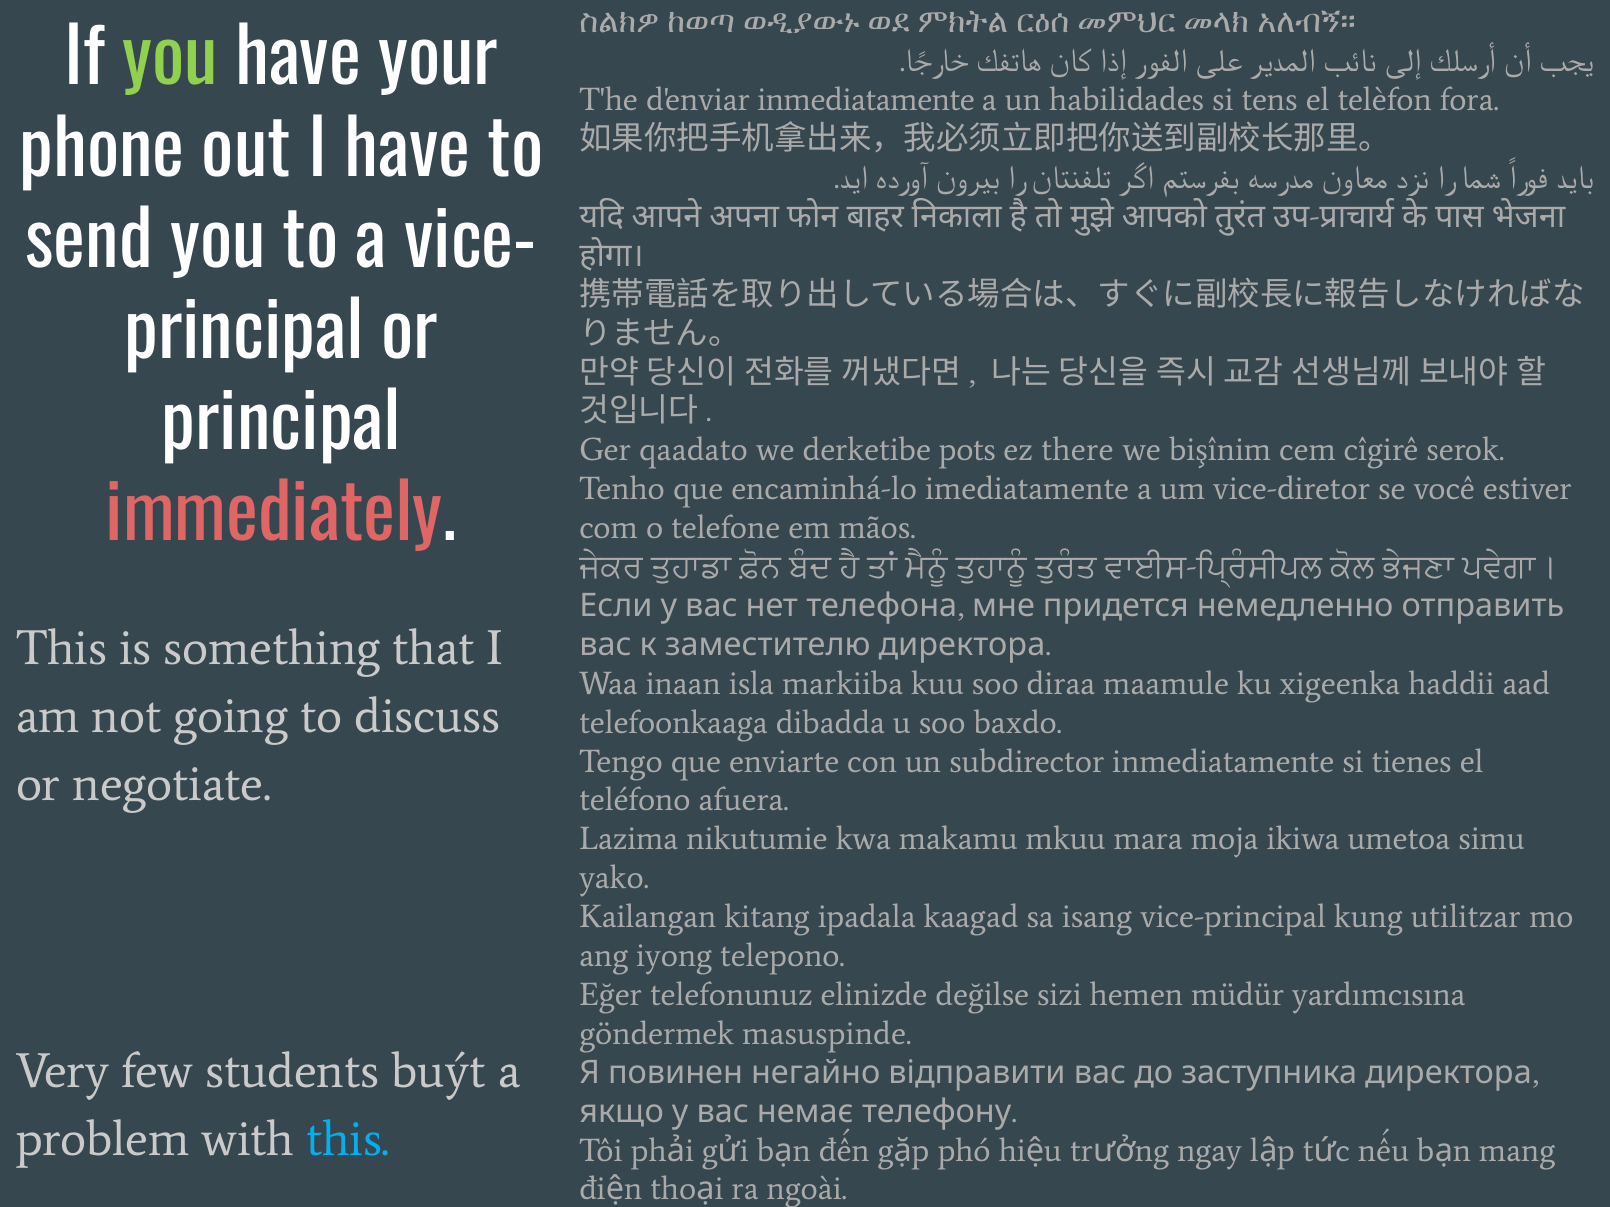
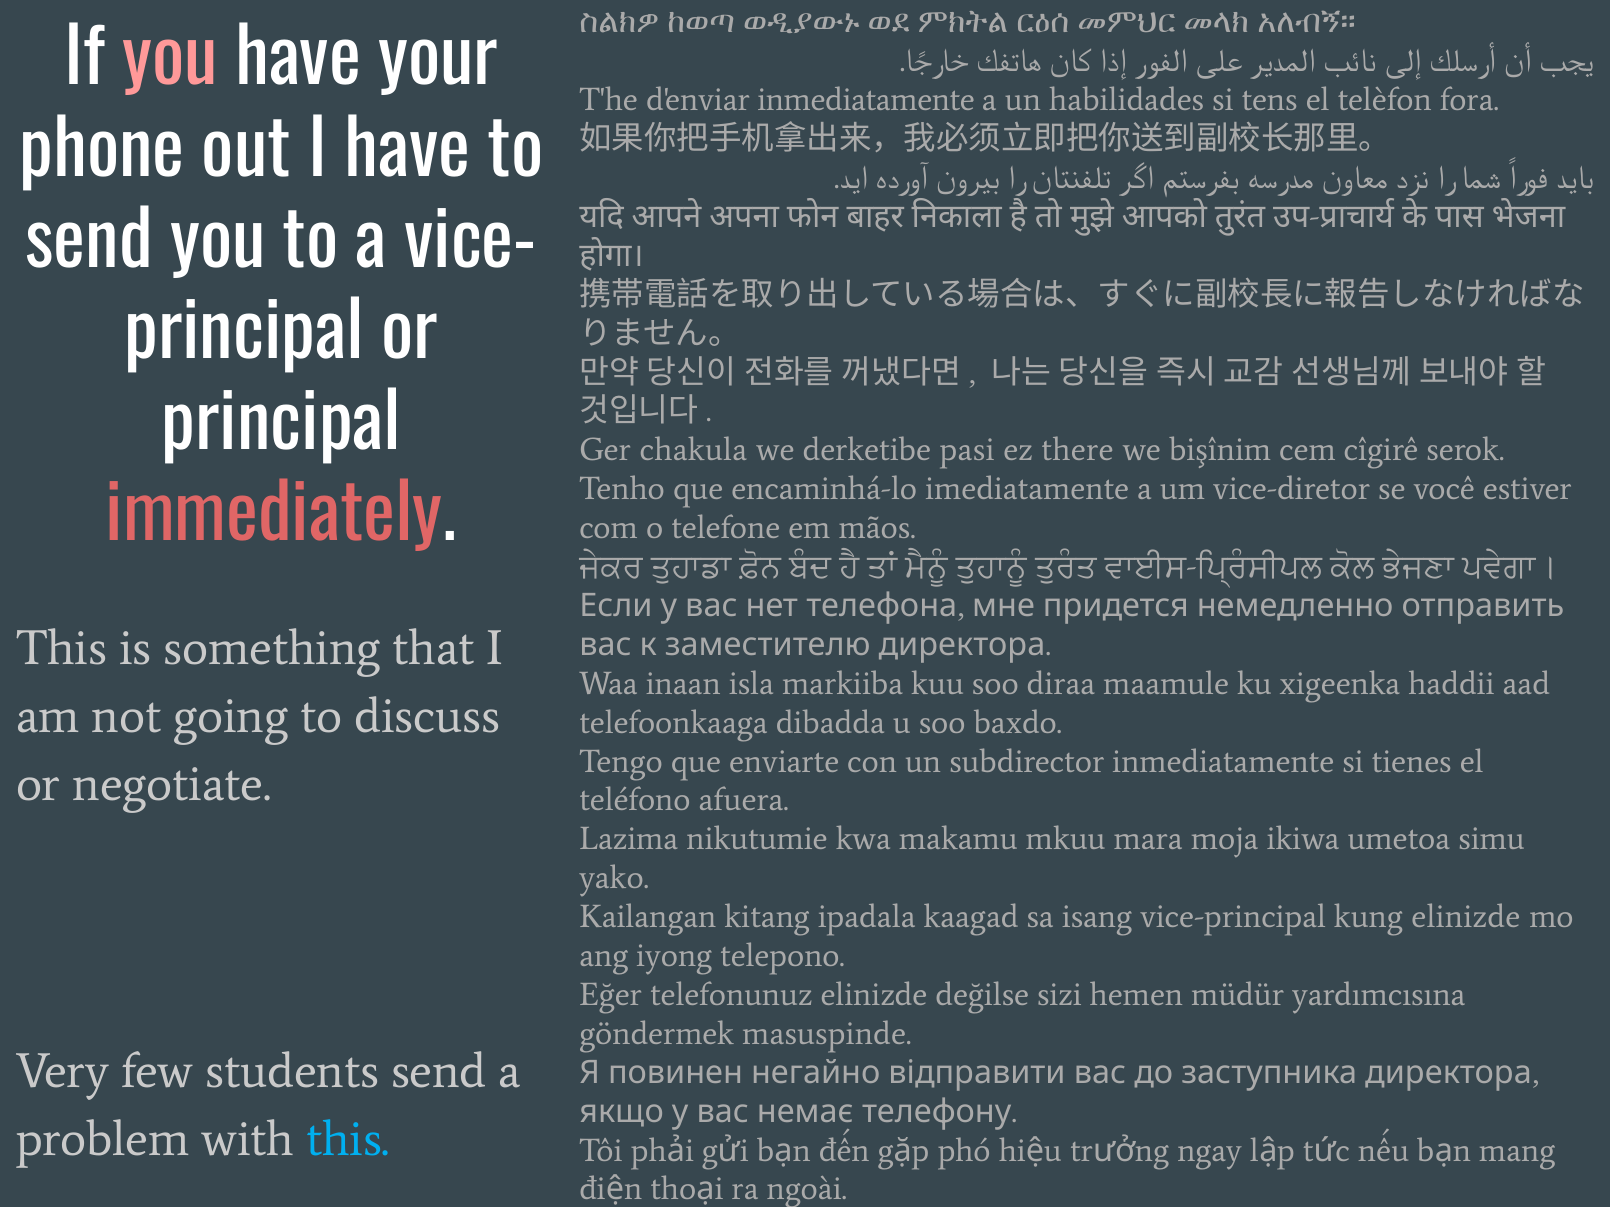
you colour: light green -> pink (170, 60)
qaadato: qaadato -> chakula (693, 450)
pots: pots -> pasi (967, 450)
kung utilitzar: utilitzar -> elinizde (1466, 917)
students buýt: buýt -> send (439, 1072)
